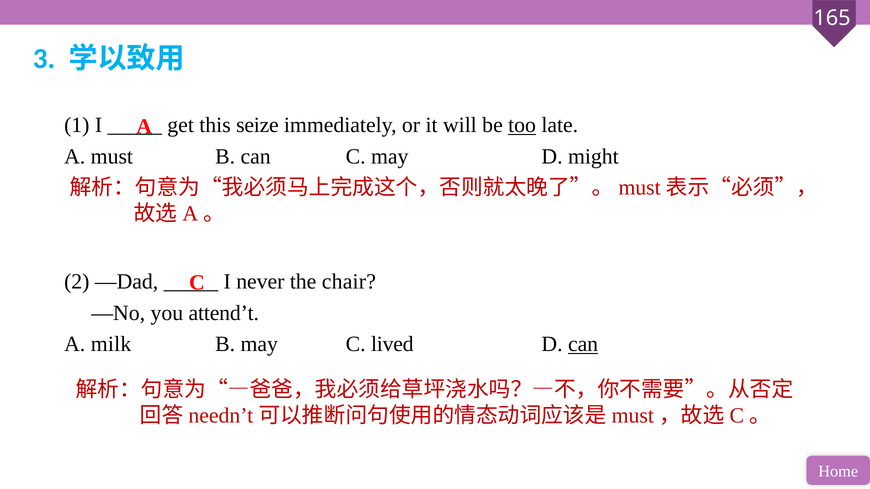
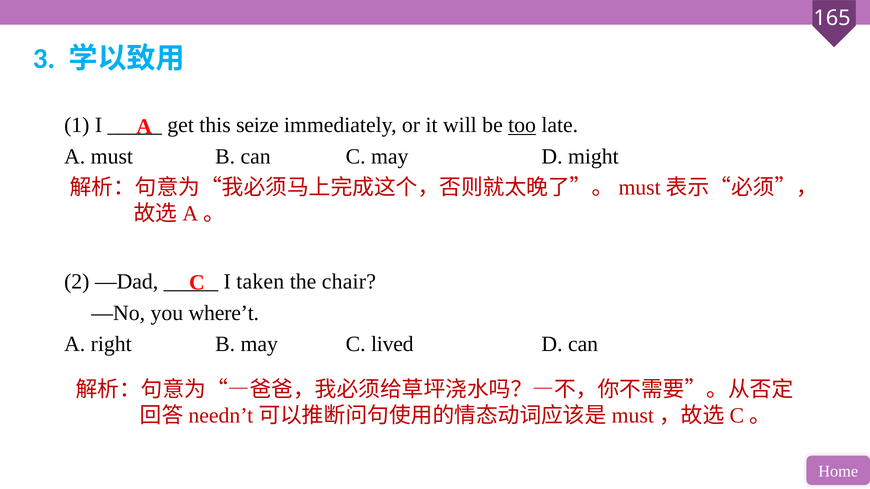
never: never -> taken (260, 282)
attend’t: attend’t -> where’t (224, 313)
milk: milk -> right (111, 344)
can underline: present -> none (583, 344)
